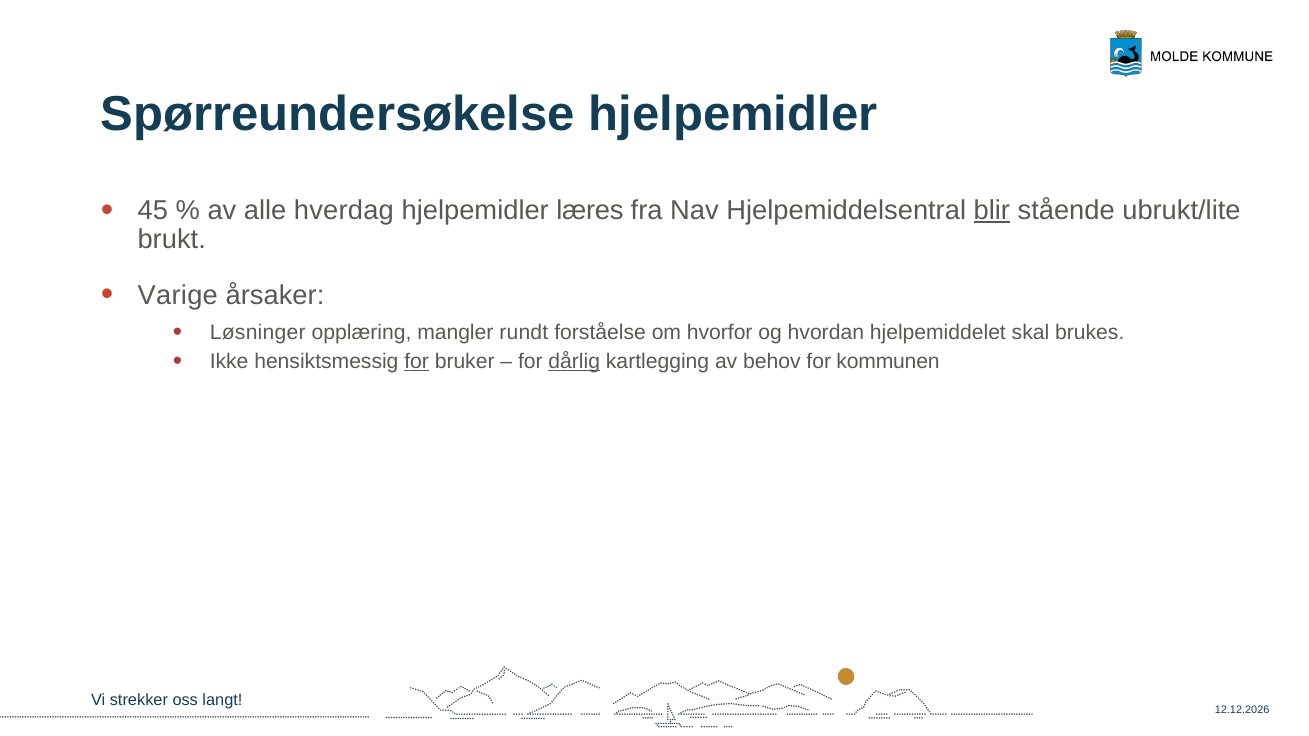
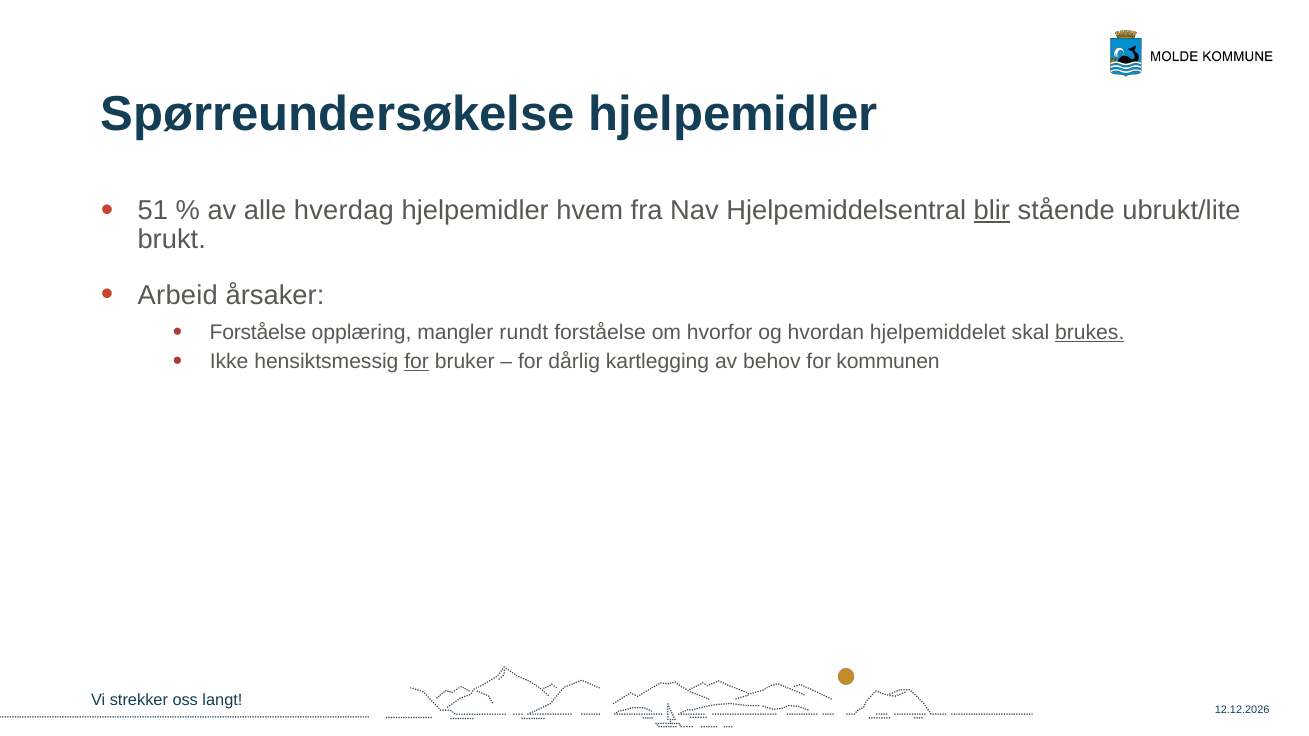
45: 45 -> 51 (153, 210)
læres: læres -> hvem (590, 210)
Varige: Varige -> Arbeid (178, 295)
Løsninger: Løsninger -> Forståelse (258, 332)
brukes underline: none -> present (1090, 332)
dårlig underline: present -> none (574, 362)
